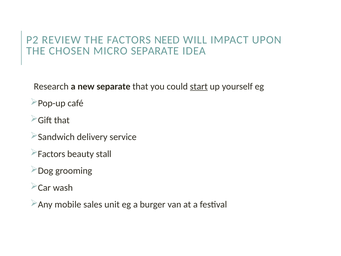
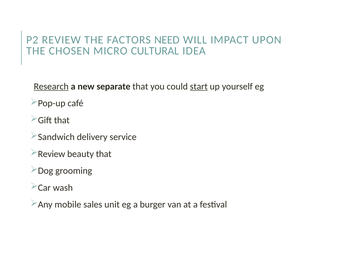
MICRO SEPARATE: SEPARATE -> CULTURAL (155, 51)
Research underline: none -> present (51, 86)
Factors: Factors -> Review (52, 154)
beauty stall: stall -> that (104, 154)
